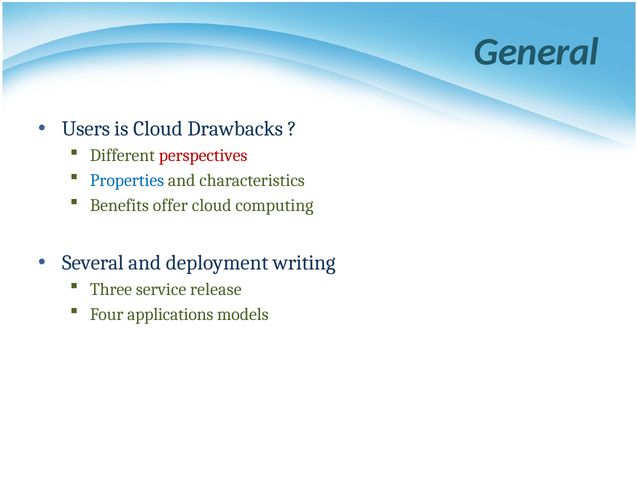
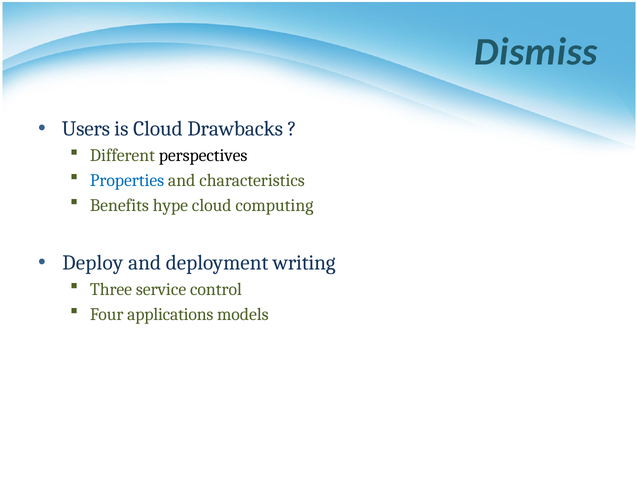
General: General -> Dismiss (536, 52)
perspectives colour: red -> black (203, 156)
offer: offer -> hype (170, 205)
Several: Several -> Deploy (93, 263)
release: release -> control (216, 289)
